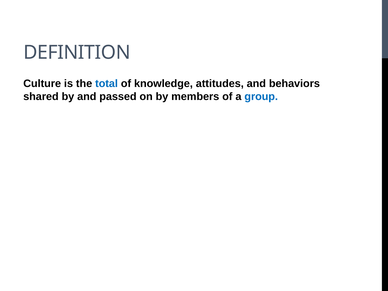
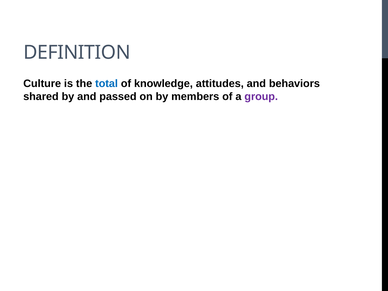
group colour: blue -> purple (261, 96)
